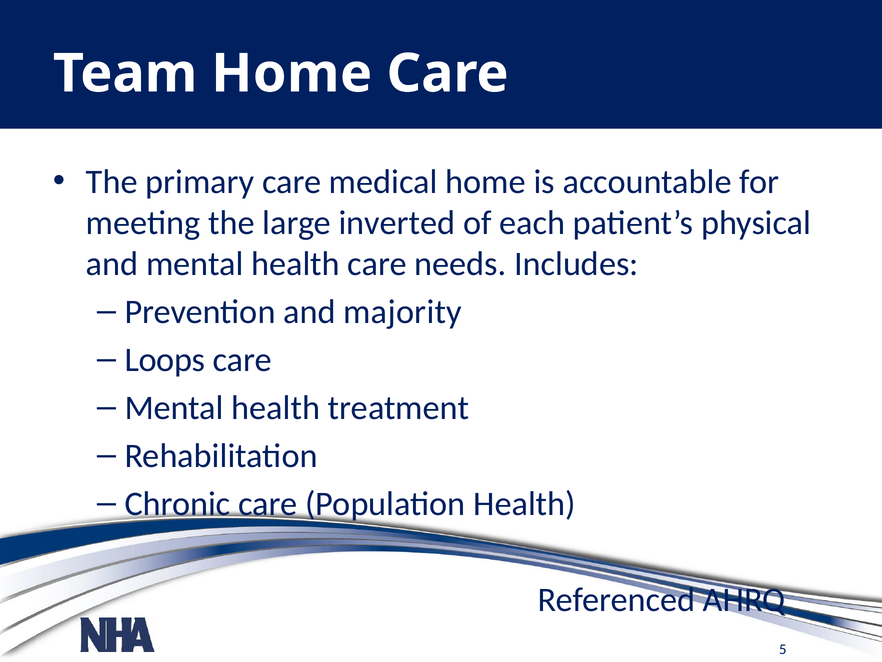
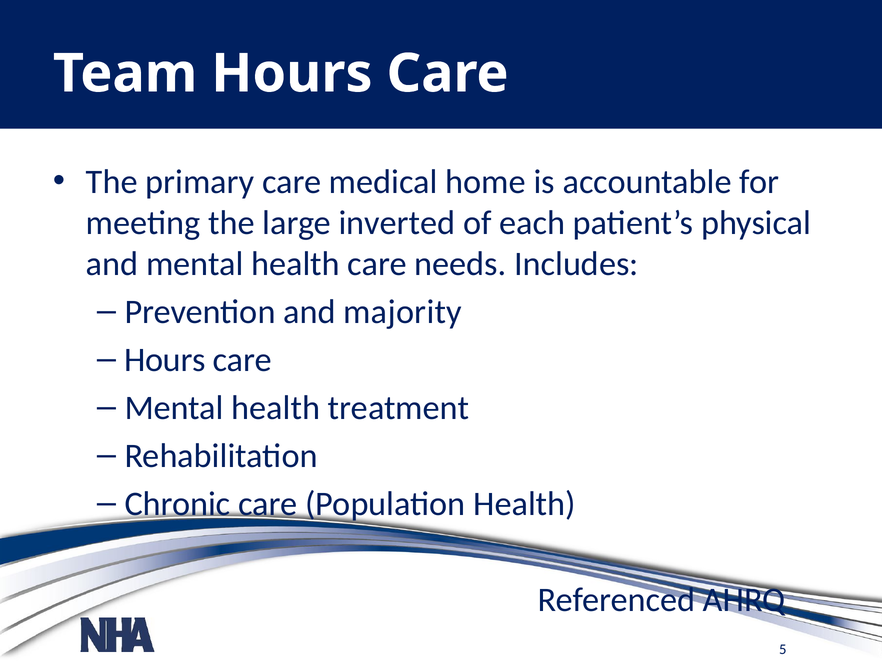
Team Home: Home -> Hours (292, 74)
Loops: Loops -> Hours (165, 360)
